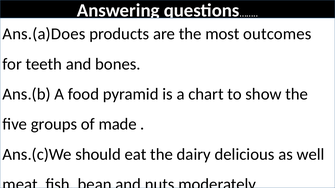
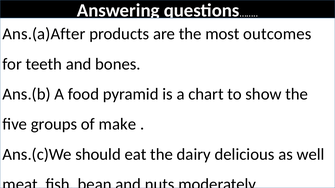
Ans.(a)Does: Ans.(a)Does -> Ans.(a)After (44, 34)
made: made -> make (117, 125)
